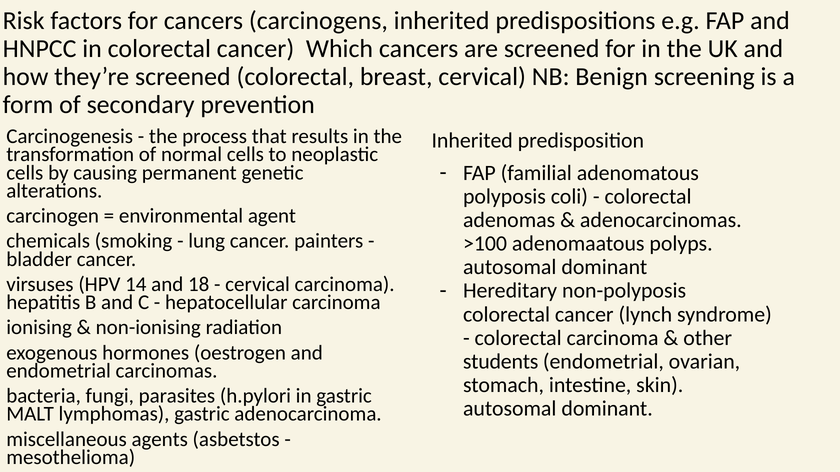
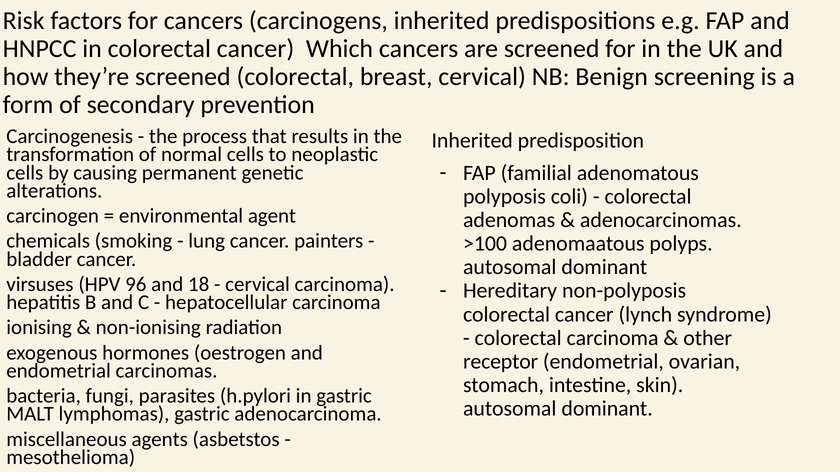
14: 14 -> 96 (136, 285)
students: students -> receptor (501, 362)
